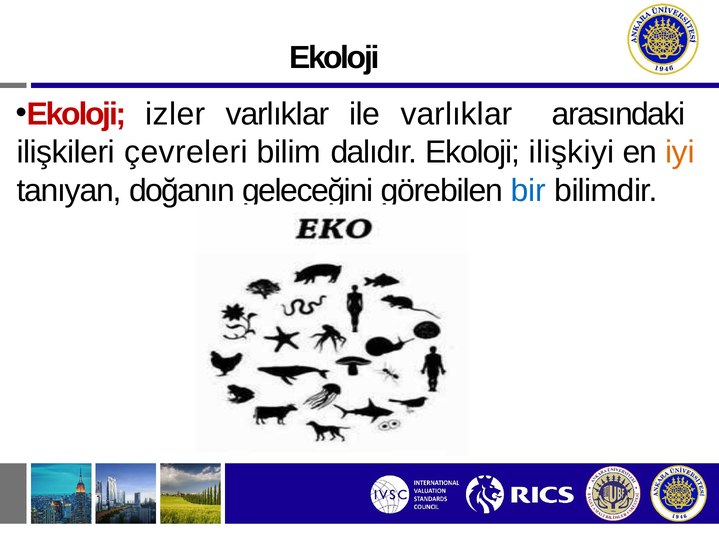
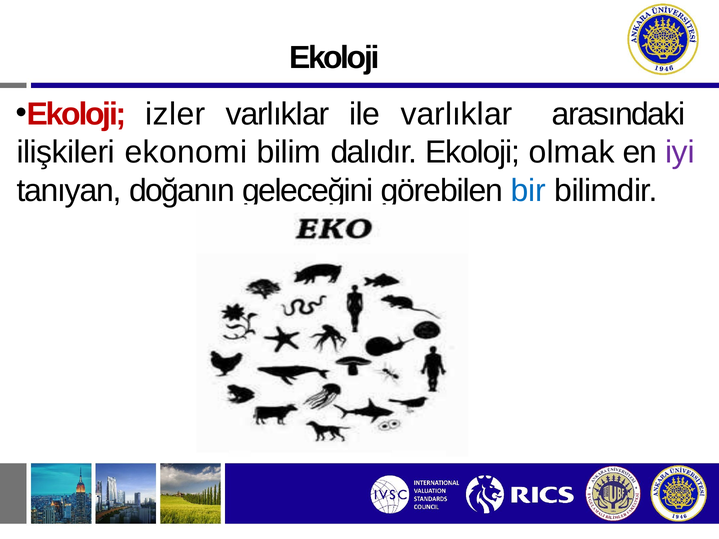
çevreleri: çevreleri -> ekonomi (186, 153)
ilişkiyi: ilişkiyi -> olmak (572, 153)
iyi colour: orange -> purple (680, 153)
